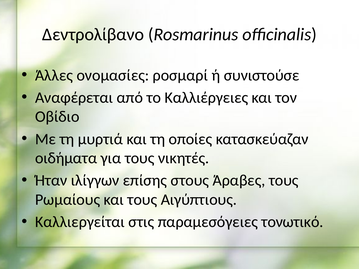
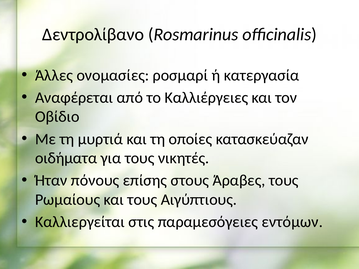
συνιστούσε: συνιστούσε -> κατεργασία (262, 75)
ιλίγγων: ιλίγγων -> πόνους (95, 181)
τονωτικό: τονωτικό -> εντόμων (292, 222)
